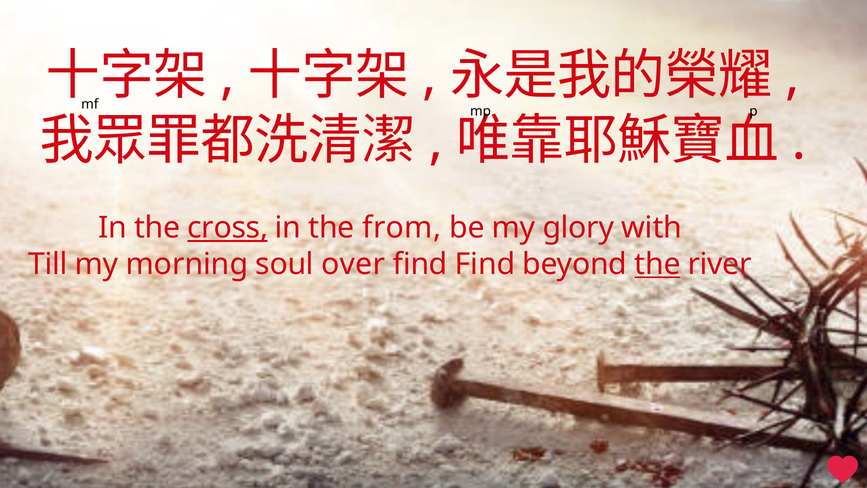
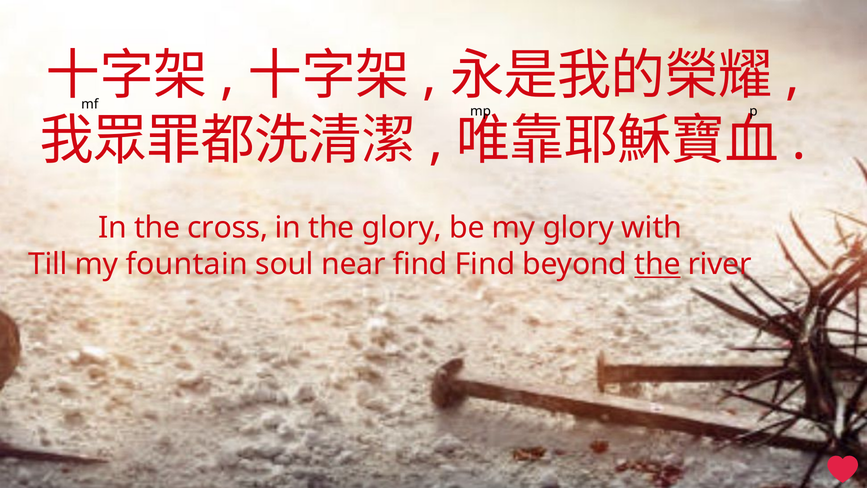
cross underline: present -> none (228, 228)
the from: from -> glory (402, 228)
morning: morning -> fountain (187, 264)
over: over -> near (353, 264)
